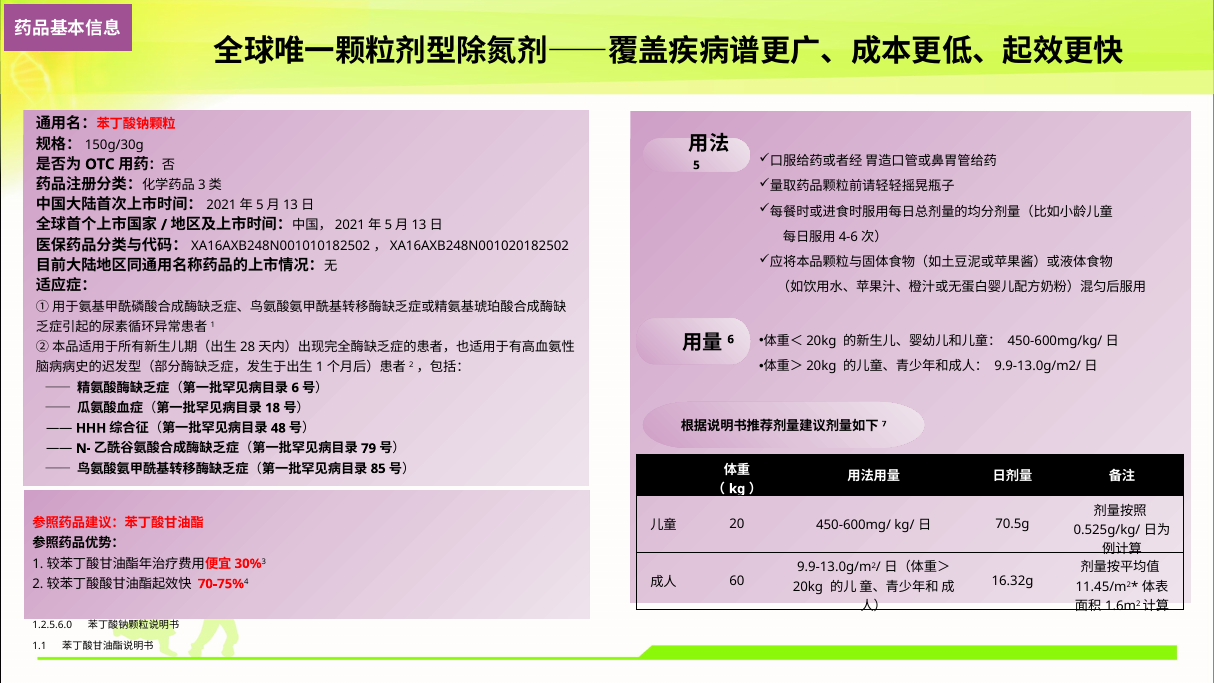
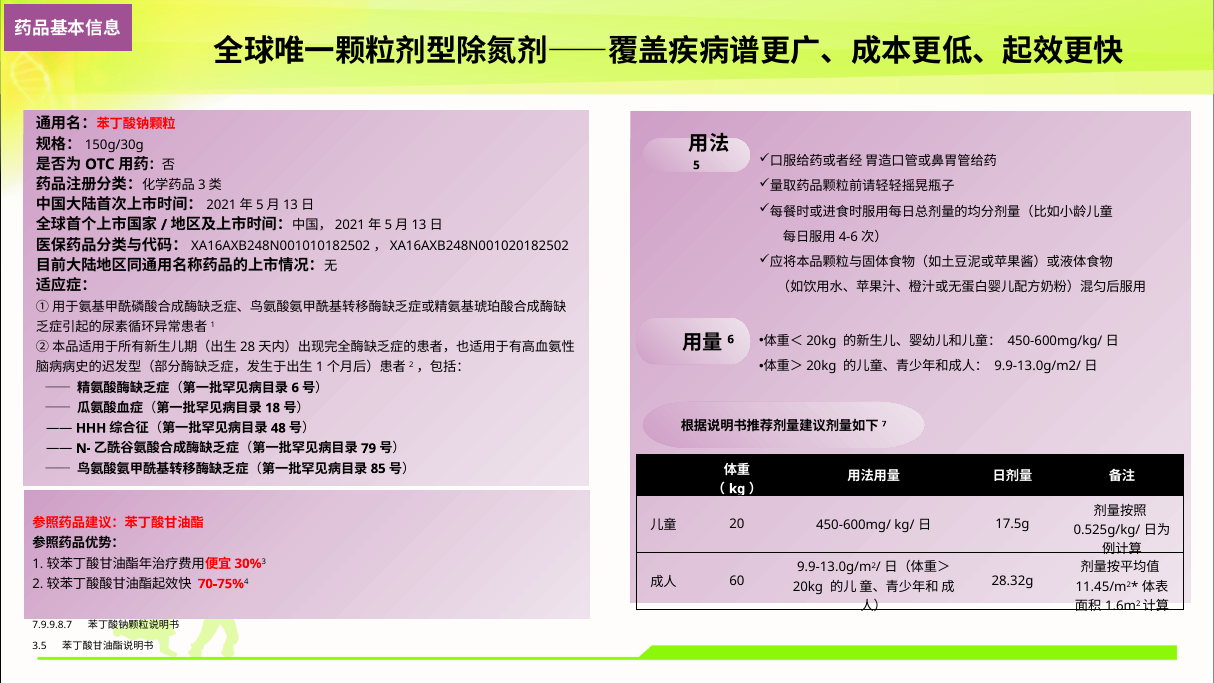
70.5g: 70.5g -> 17.5g (1012, 524)
16.32g: 16.32g -> 28.32g (1013, 581)
1.2.5.6.0: 1.2.5.6.0 -> 7.9.9.8.7 (52, 626)
1.1: 1.1 -> 3.5 (39, 646)
